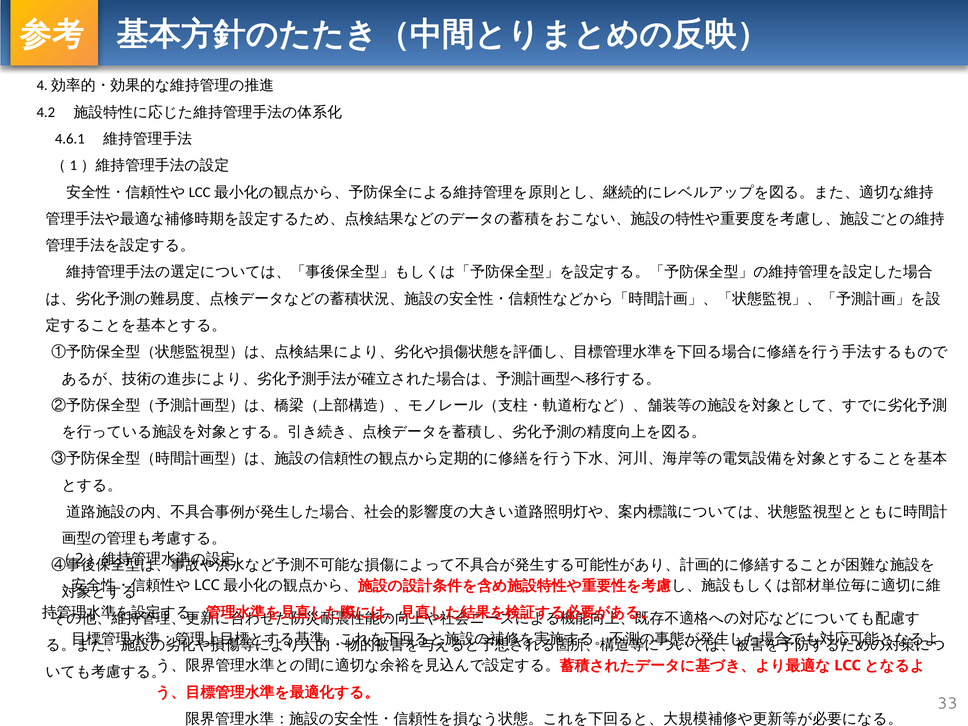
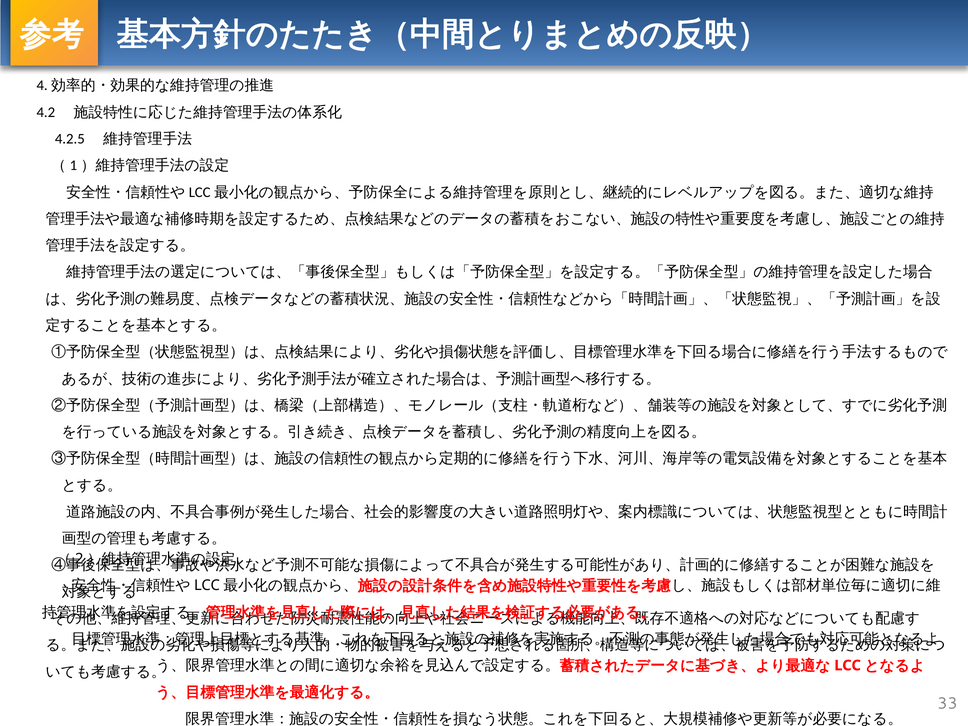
4.6.1: 4.6.1 -> 4.2.5 (70, 139)
